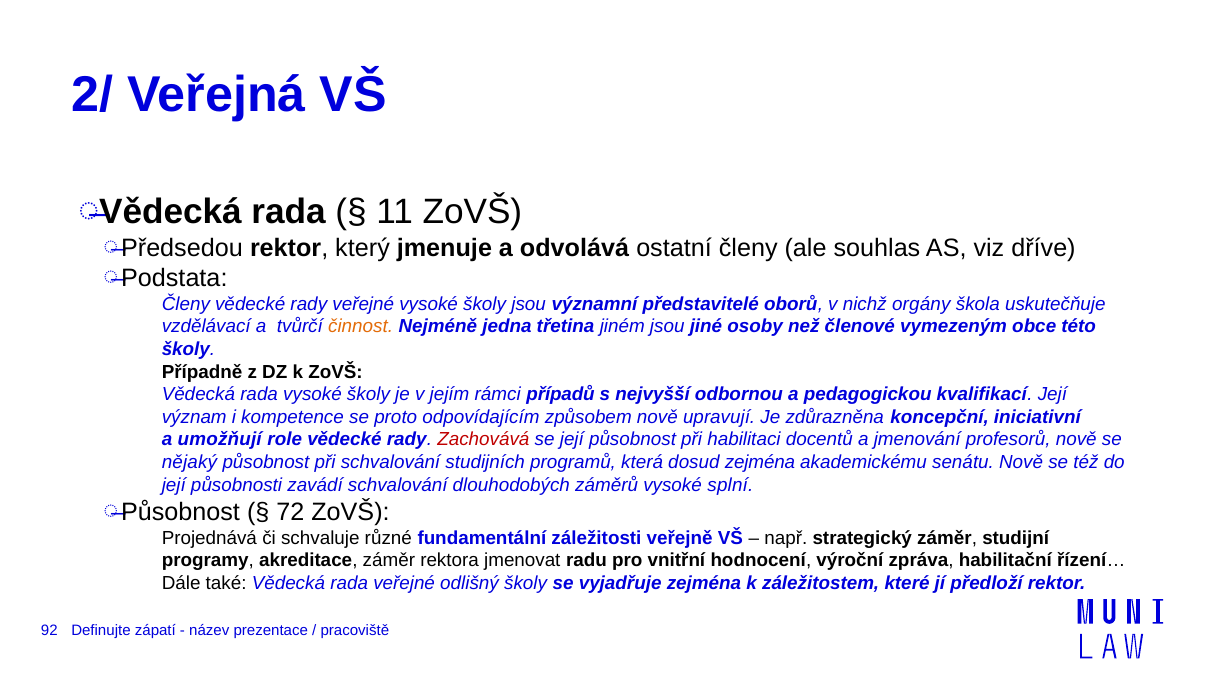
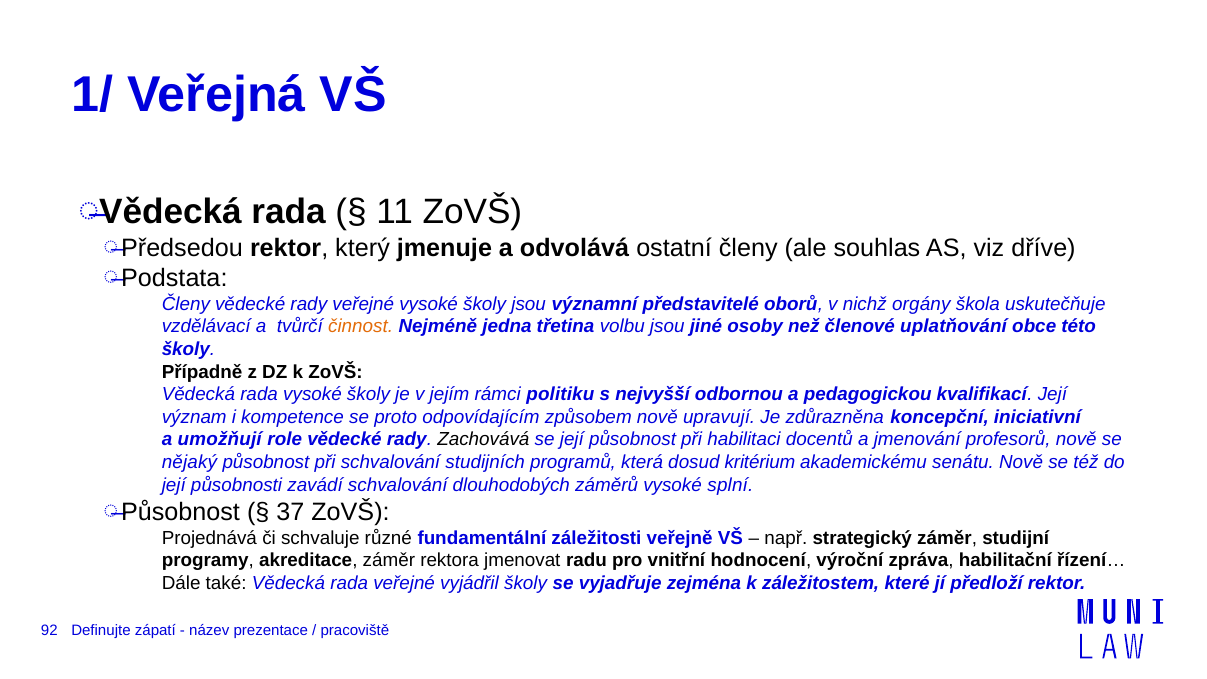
2/: 2/ -> 1/ (92, 95)
jiném: jiném -> volbu (622, 327)
vymezeným: vymezeným -> uplatňování (954, 327)
případů: případů -> politiku (560, 394)
Zachovává colour: red -> black (483, 440)
dosud zejména: zejména -> kritérium (760, 462)
72: 72 -> 37 (290, 512)
odlišný: odlišný -> vyjádřil (470, 583)
